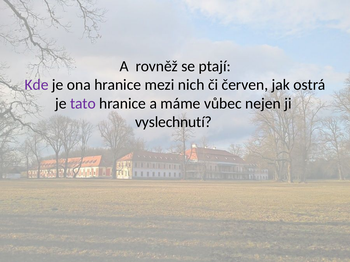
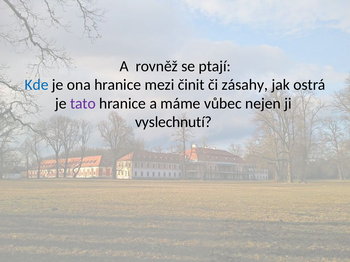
Kde colour: purple -> blue (37, 85)
nich: nich -> činit (191, 85)
červen: červen -> zásahy (245, 85)
